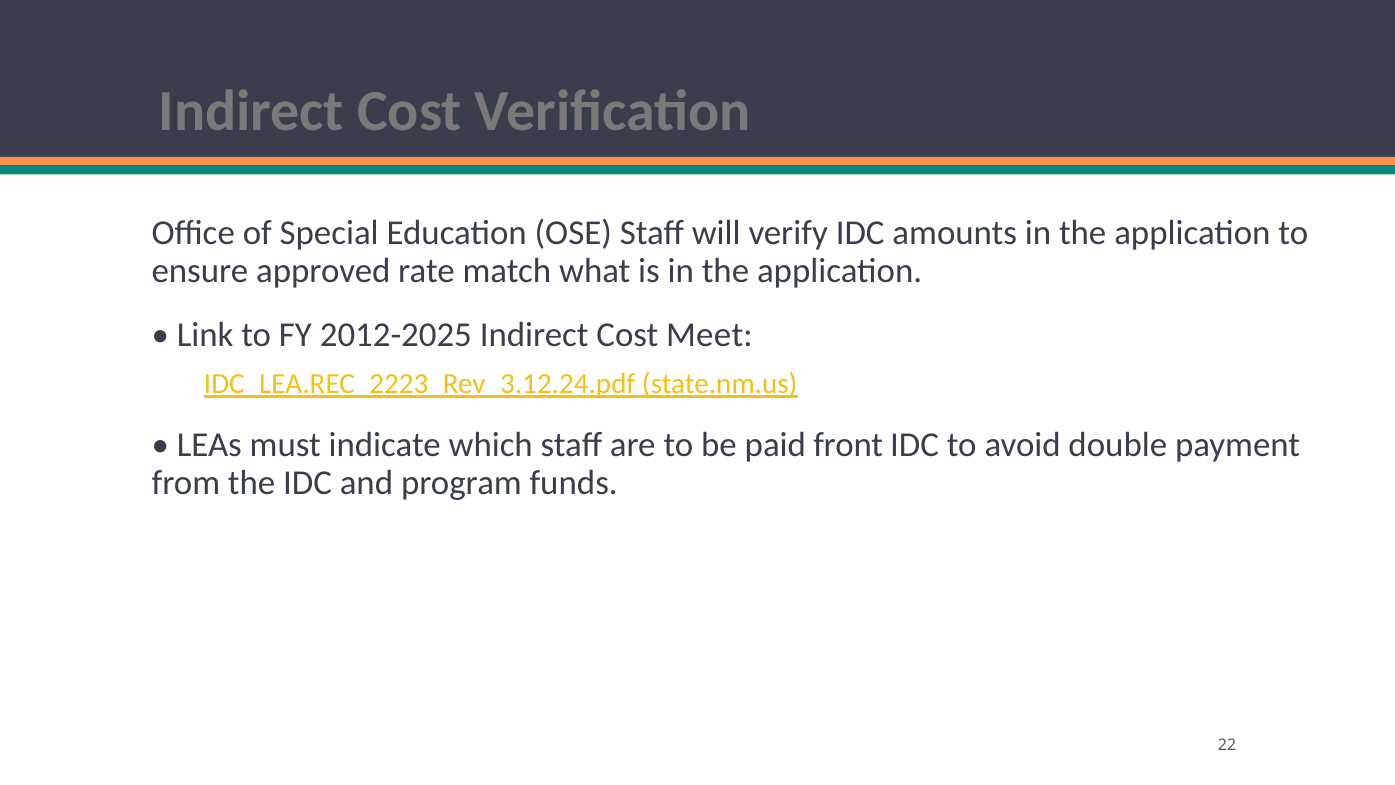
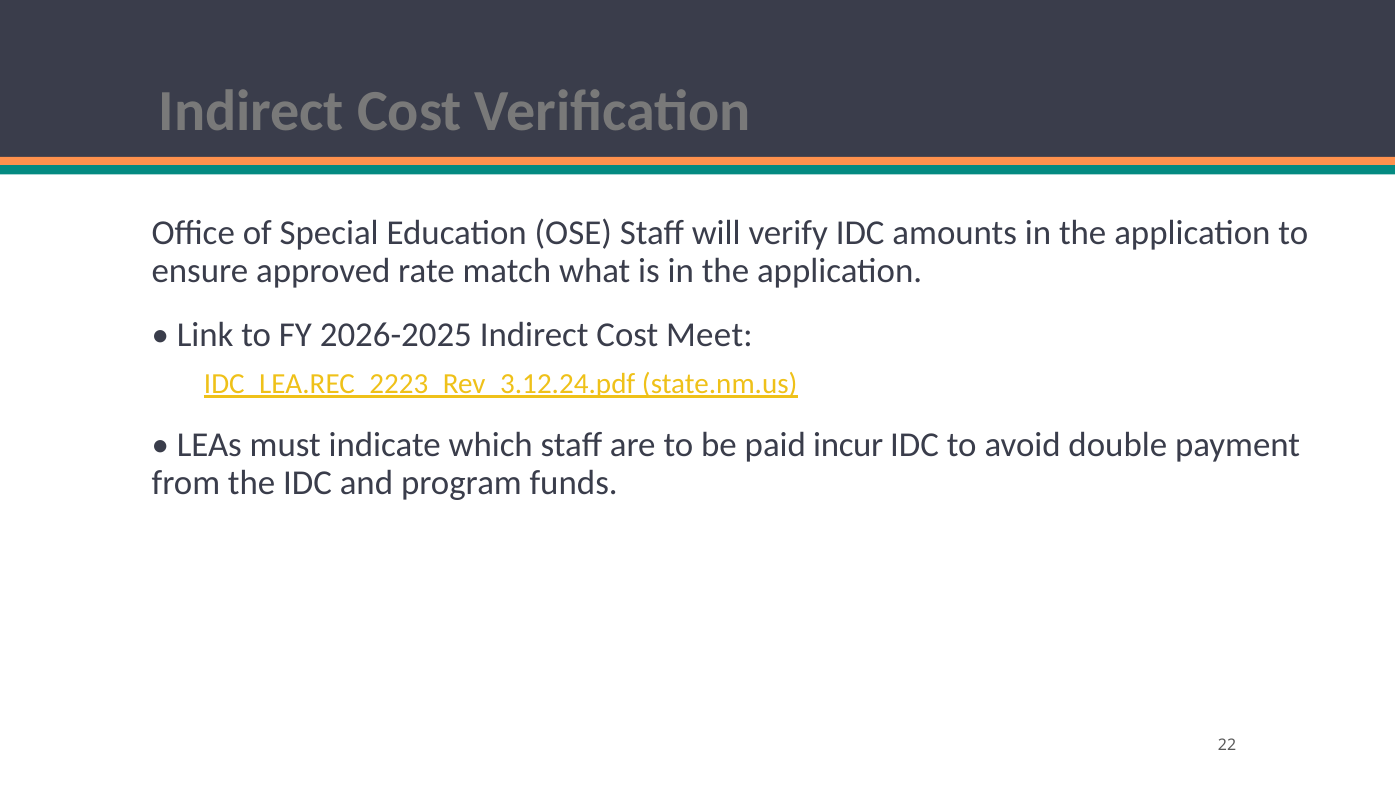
2012-2025: 2012-2025 -> 2026-2025 (396, 335)
front: front -> incur (848, 445)
